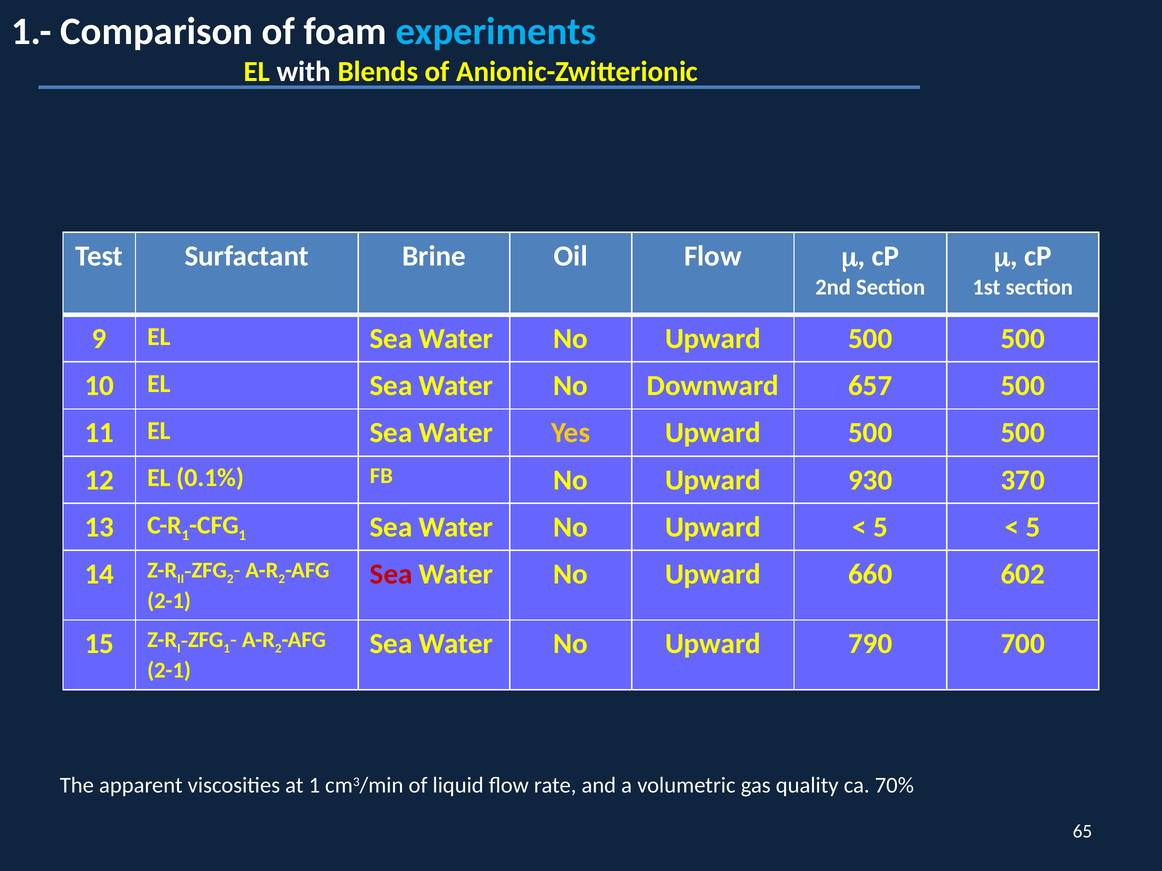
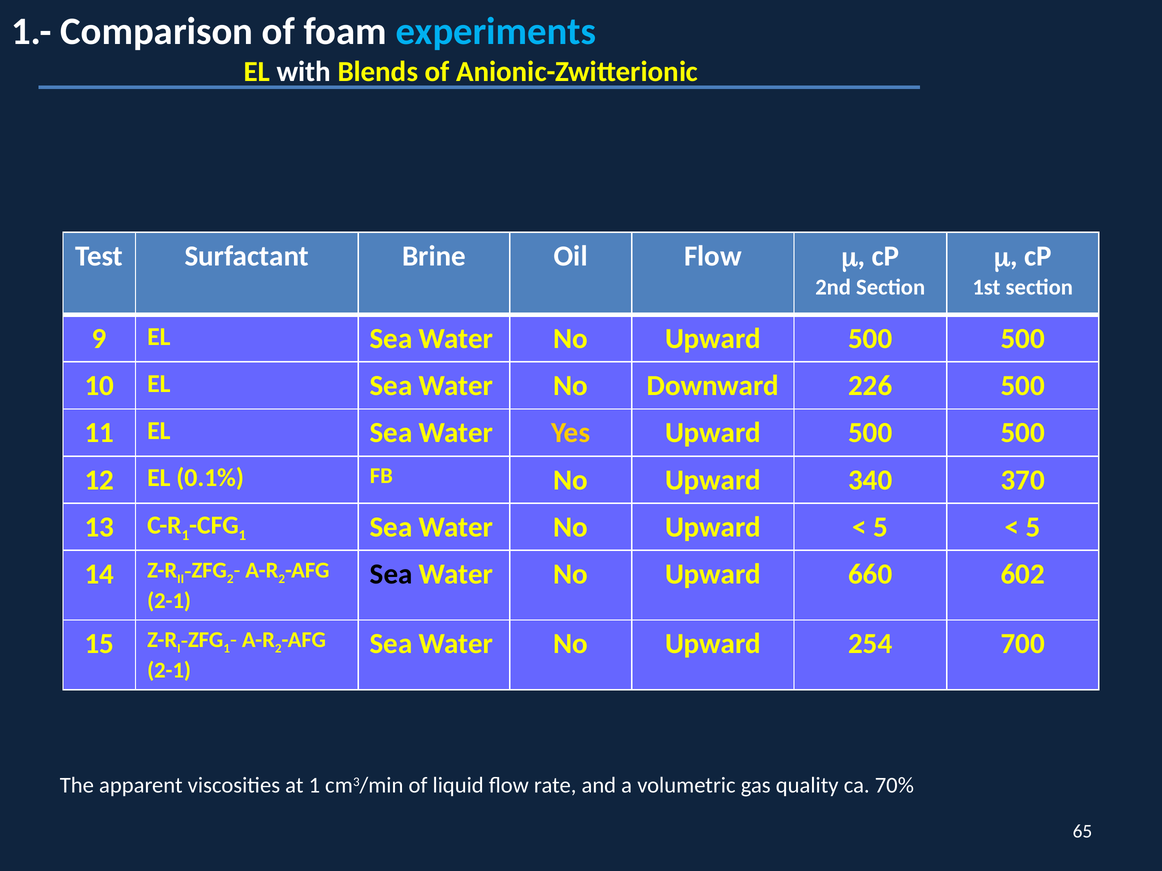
657: 657 -> 226 (870, 386)
930: 930 -> 340 (870, 480)
Sea colour: red -> black (391, 574)
790: 790 -> 254 (870, 644)
